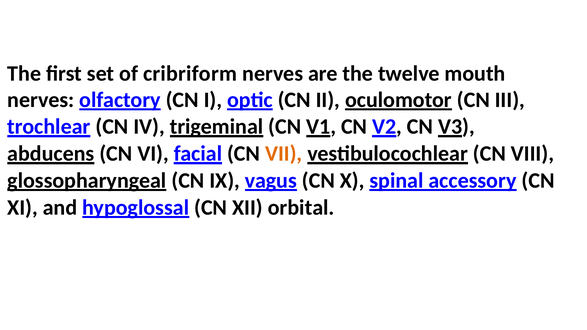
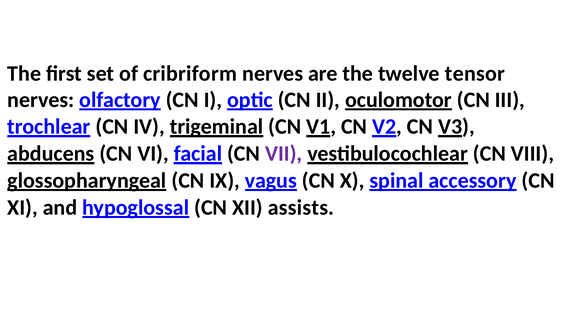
mouth: mouth -> tensor (475, 73)
VII colour: orange -> purple (284, 154)
orbital: orbital -> assists (301, 208)
